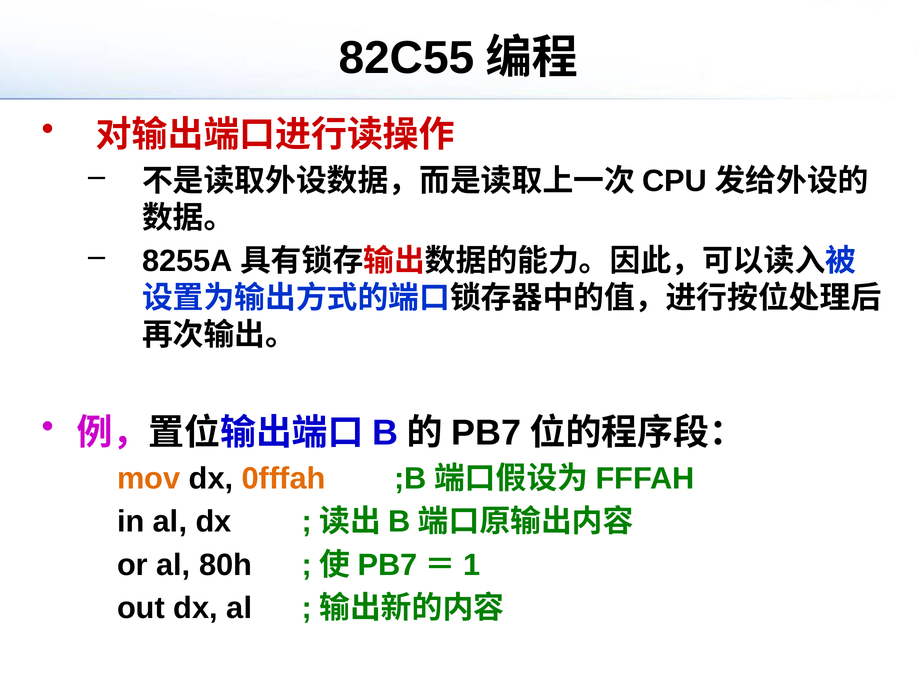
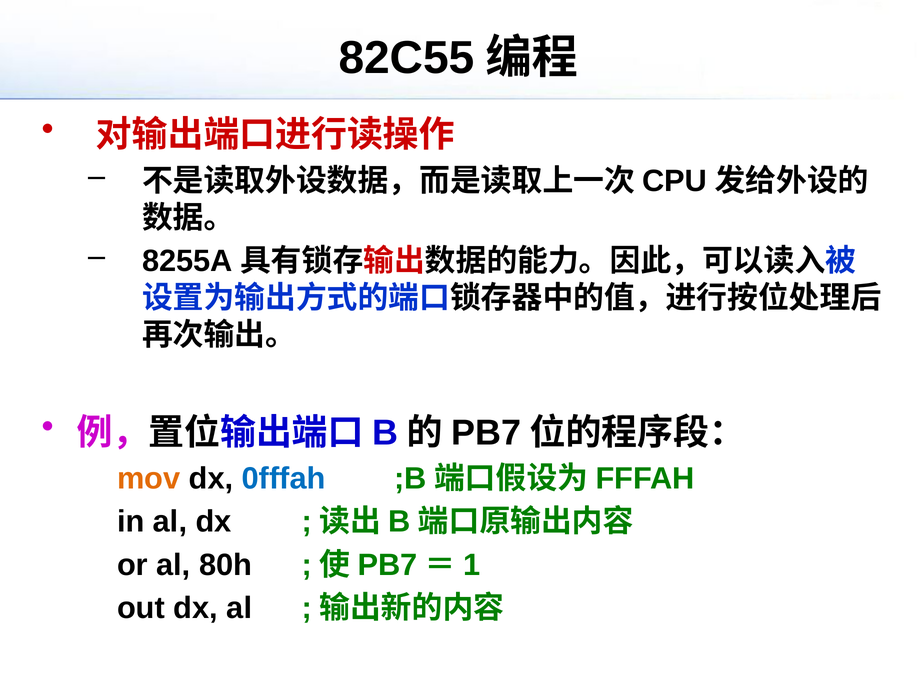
0fffah colour: orange -> blue (284, 479)
